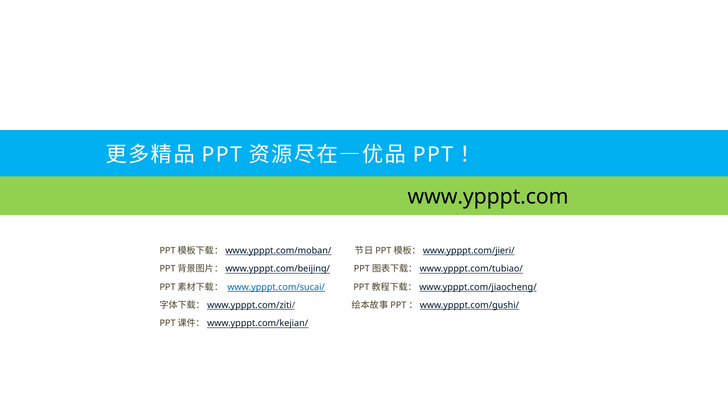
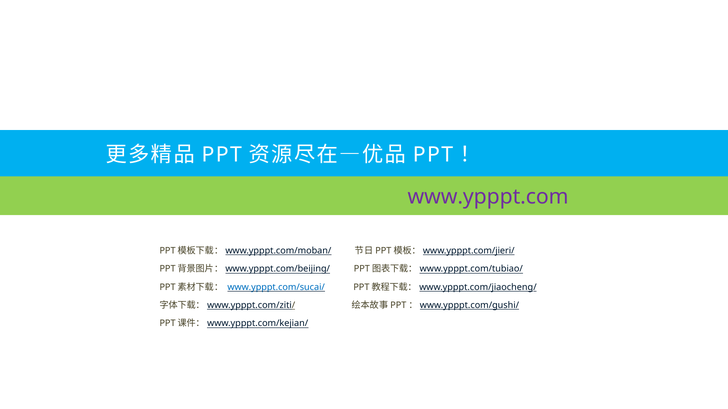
www.ypppt.com colour: black -> purple (488, 197)
